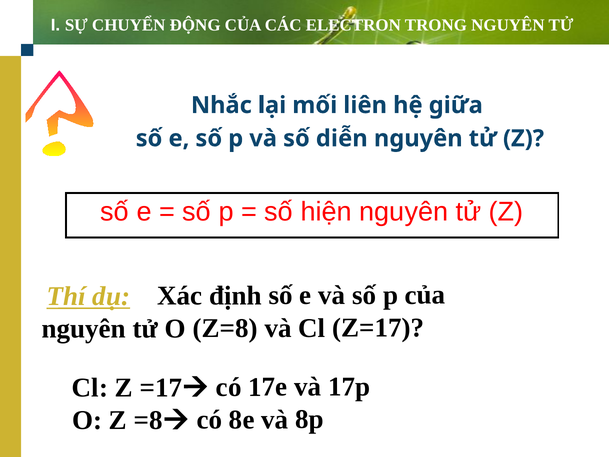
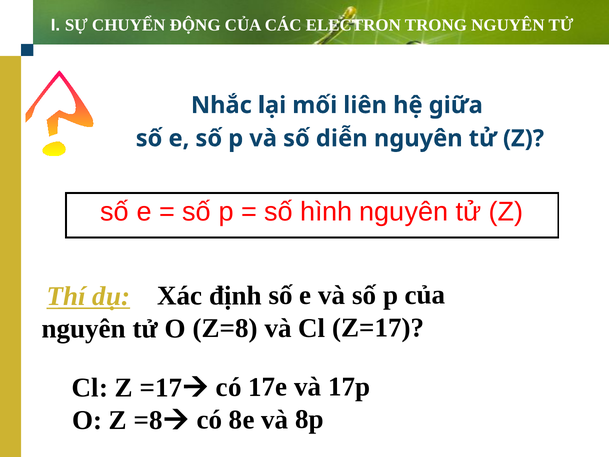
hiện: hiện -> hình (326, 212)
